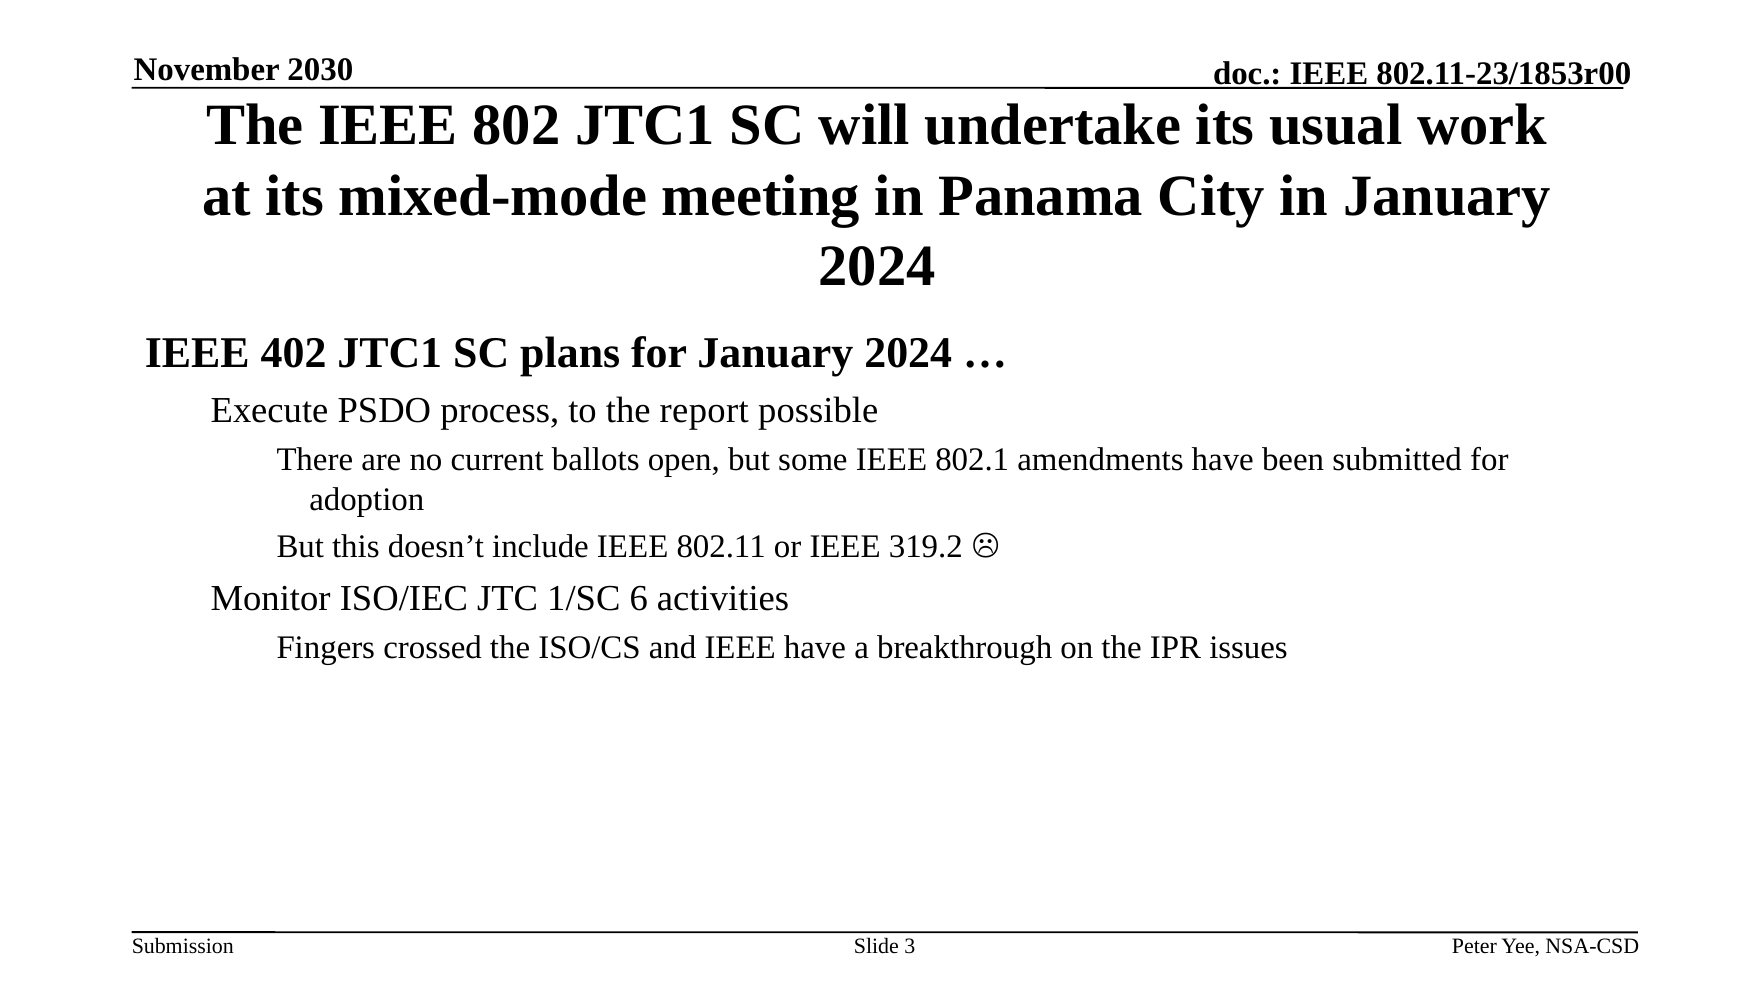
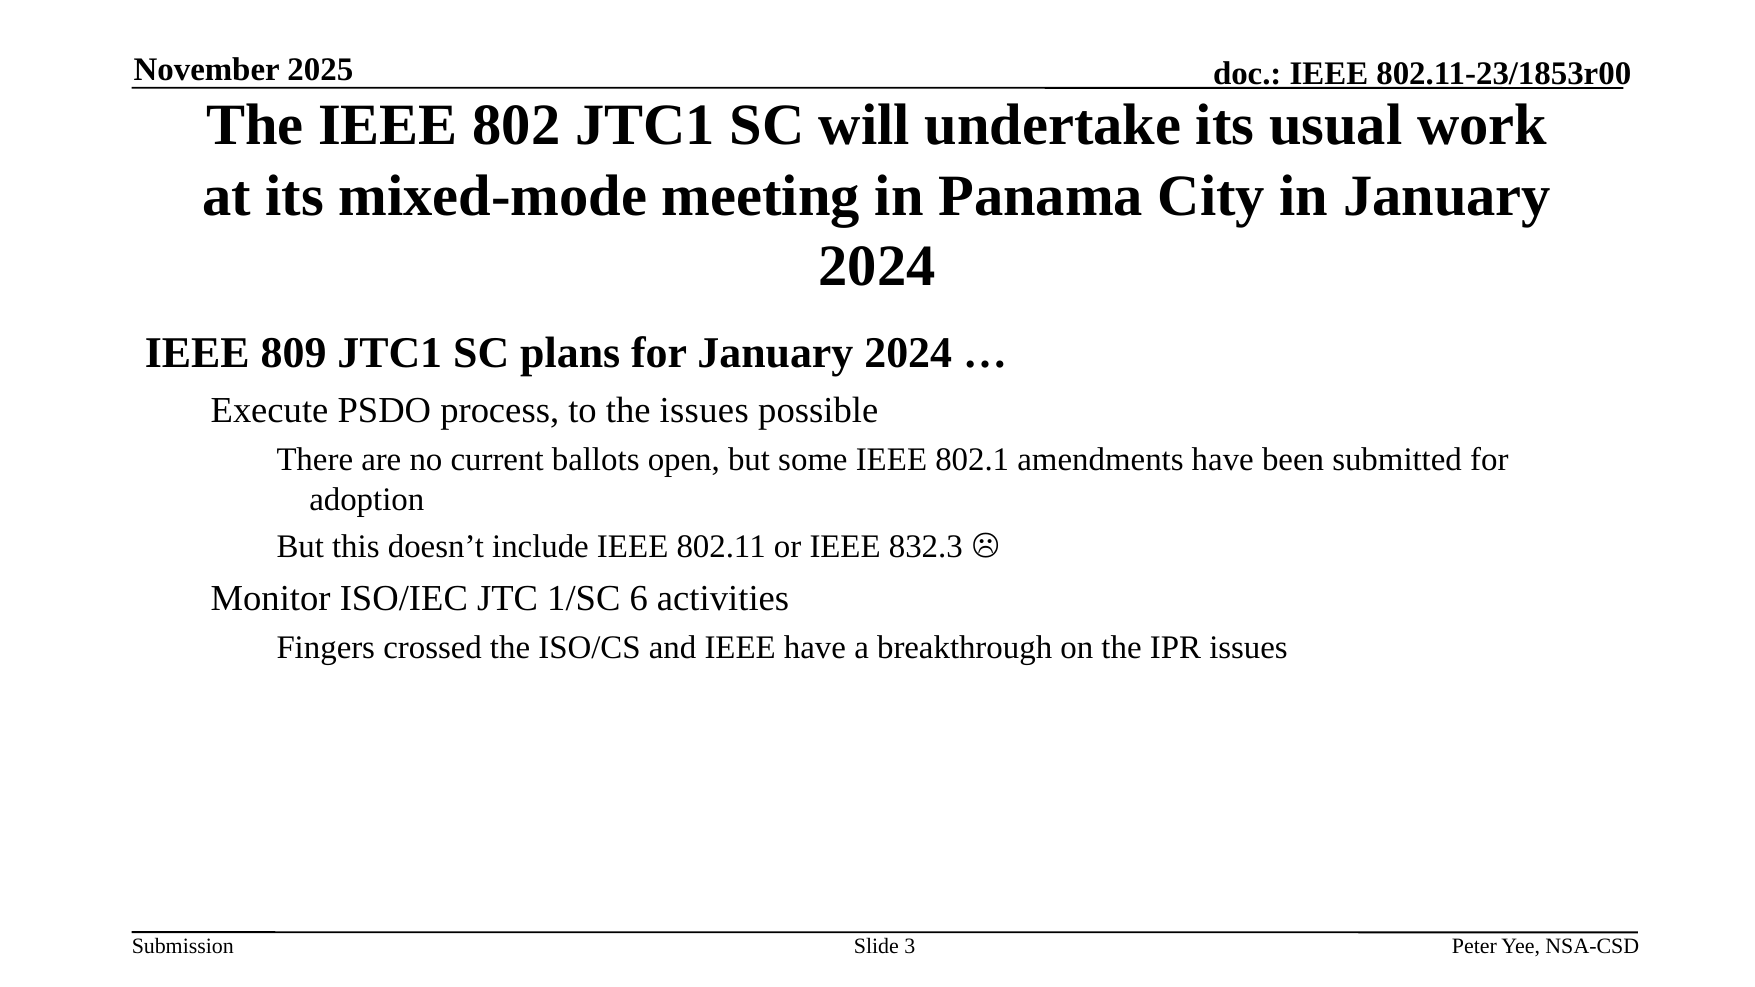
2030: 2030 -> 2025 (320, 70)
402: 402 -> 809 (294, 353)
the report: report -> issues (704, 410)
319.2: 319.2 -> 832.3 (926, 547)
